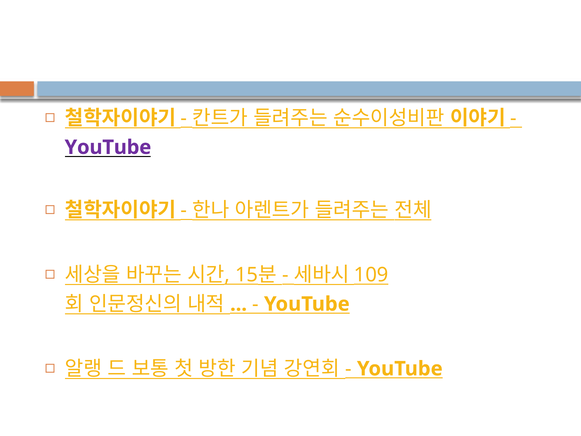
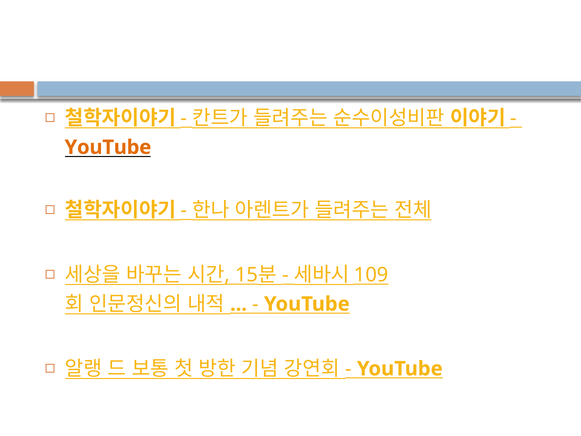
YouTube colour: purple -> orange (108, 147)
